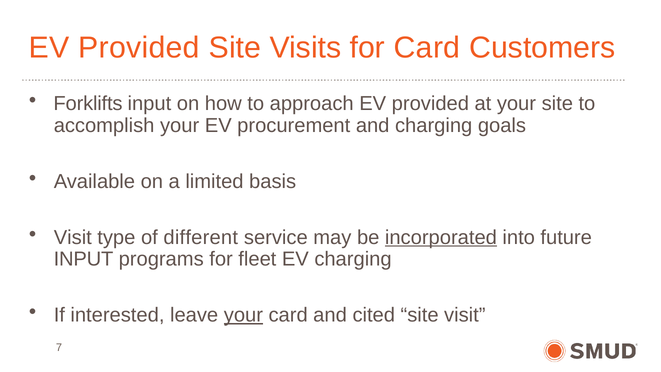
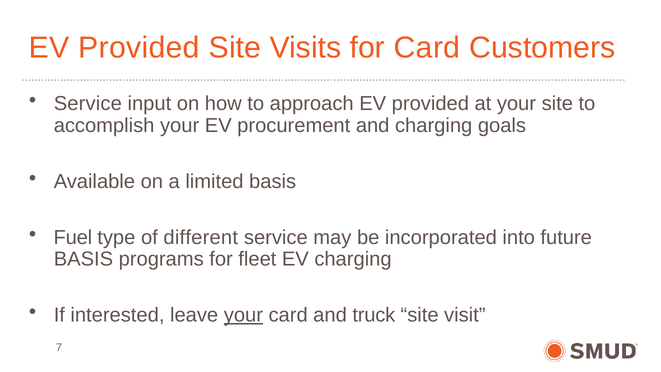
Forklifts: Forklifts -> Service (88, 104)
Visit: Visit -> Fuel (73, 237)
incorporated underline: present -> none (441, 237)
INPUT: INPUT -> BASIS (83, 259)
cited: cited -> truck (374, 315)
